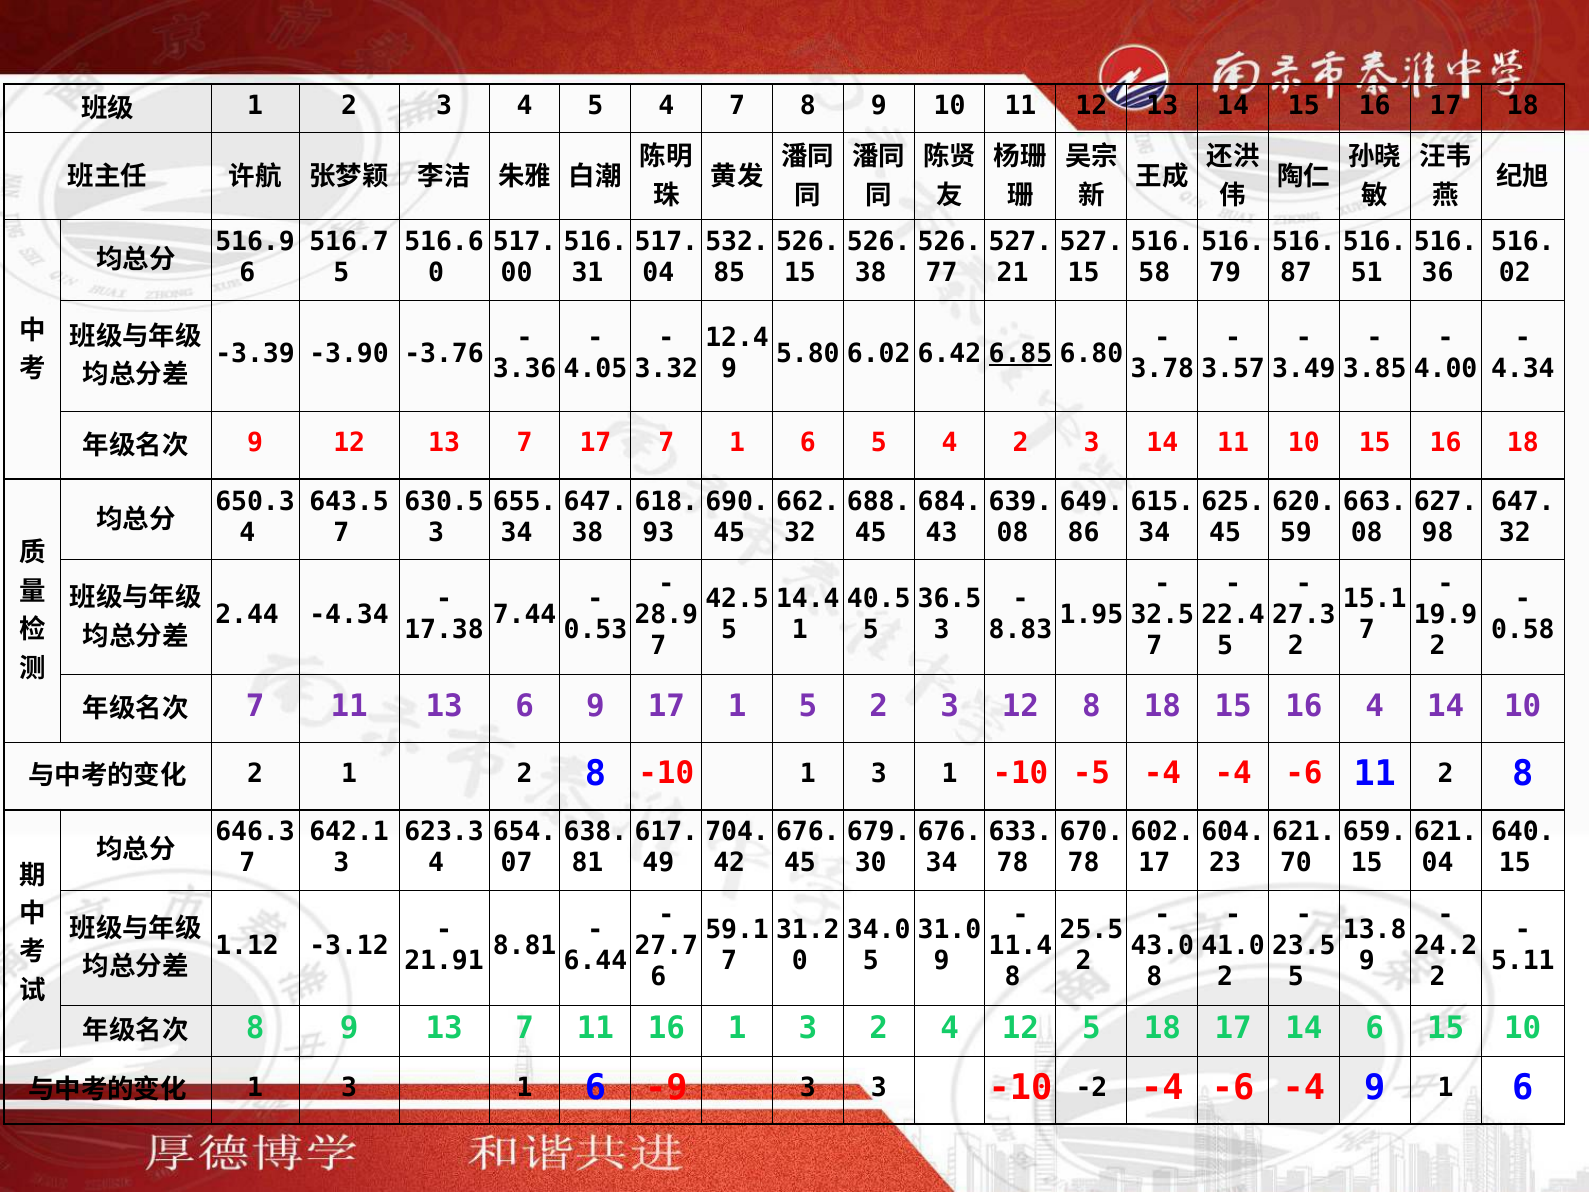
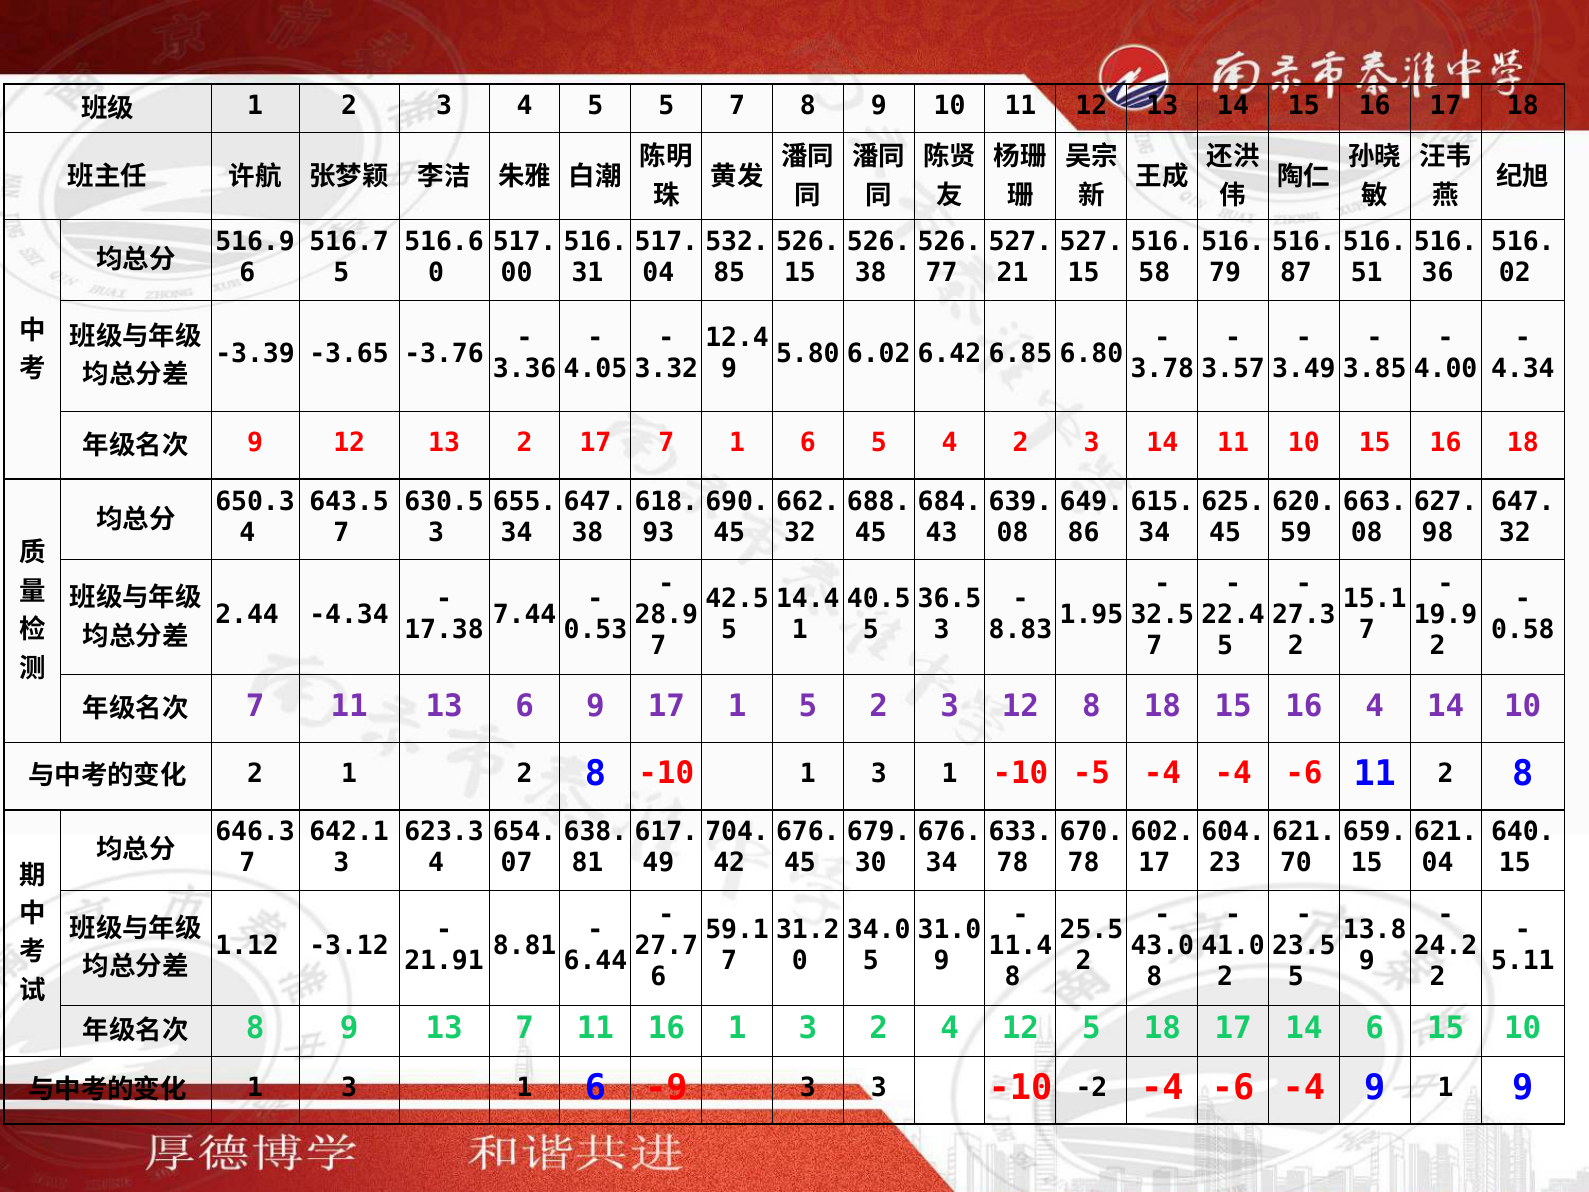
4 5 4: 4 -> 5 (666, 106)
-3.90: -3.90 -> -3.65 (349, 353)
6.85 underline: present -> none (1020, 353)
12 13 7: 7 -> 2 (525, 443)
9 1 6: 6 -> 9 (1523, 1088)
